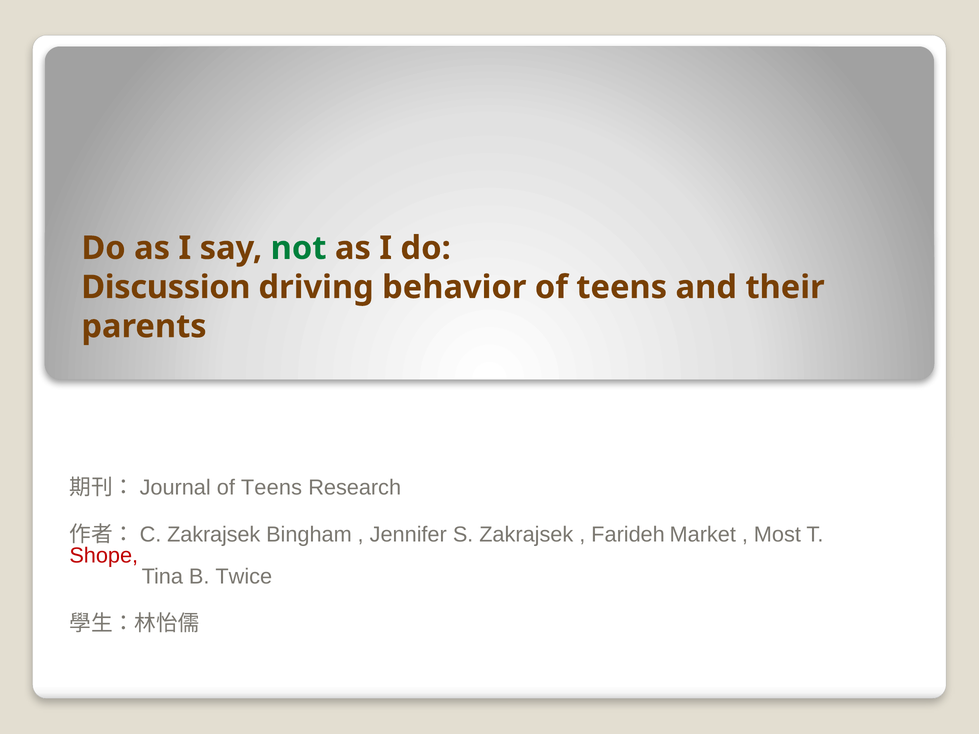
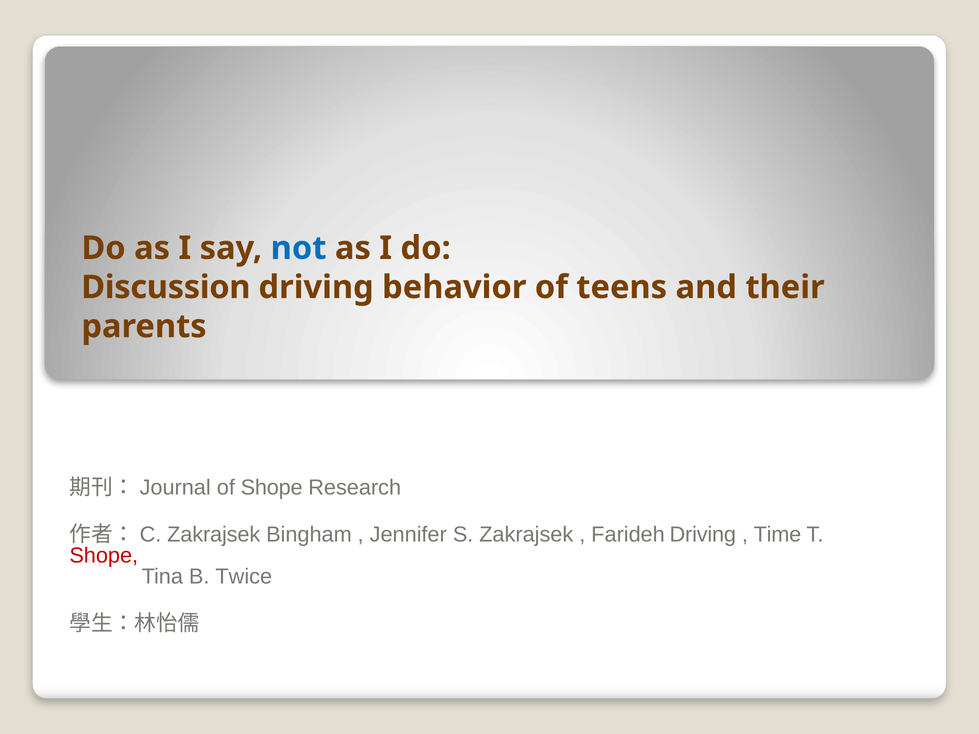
not colour: green -> blue (299, 248)
Teens: Teens -> Shope (272, 488)
Farideh Market: Market -> Driving (703, 535)
Most: Most -> Time (777, 535)
